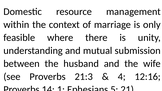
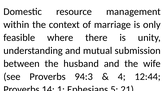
21:3: 21:3 -> 94:3 (84, 77)
12:16: 12:16 -> 12:44 (148, 77)
